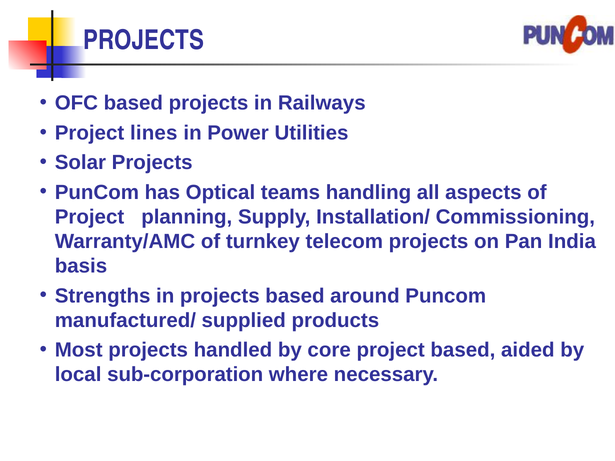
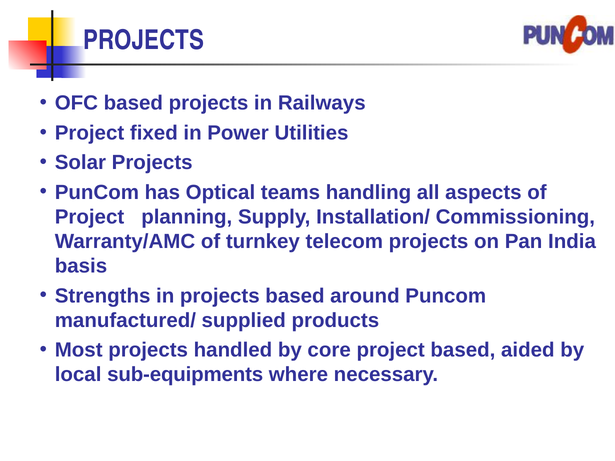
lines: lines -> fixed (154, 133)
sub-corporation: sub-corporation -> sub-equipments (185, 375)
